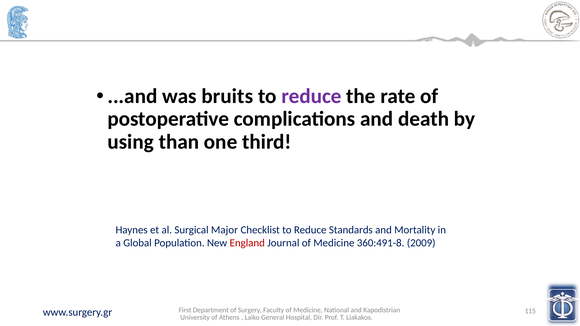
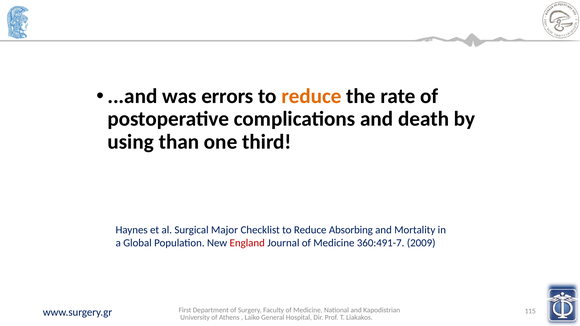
bruits: bruits -> errors (227, 96)
reduce colour: purple -> orange (311, 96)
Standards: Standards -> Absorbing (351, 230)
360:491-8: 360:491-8 -> 360:491-7 (381, 243)
